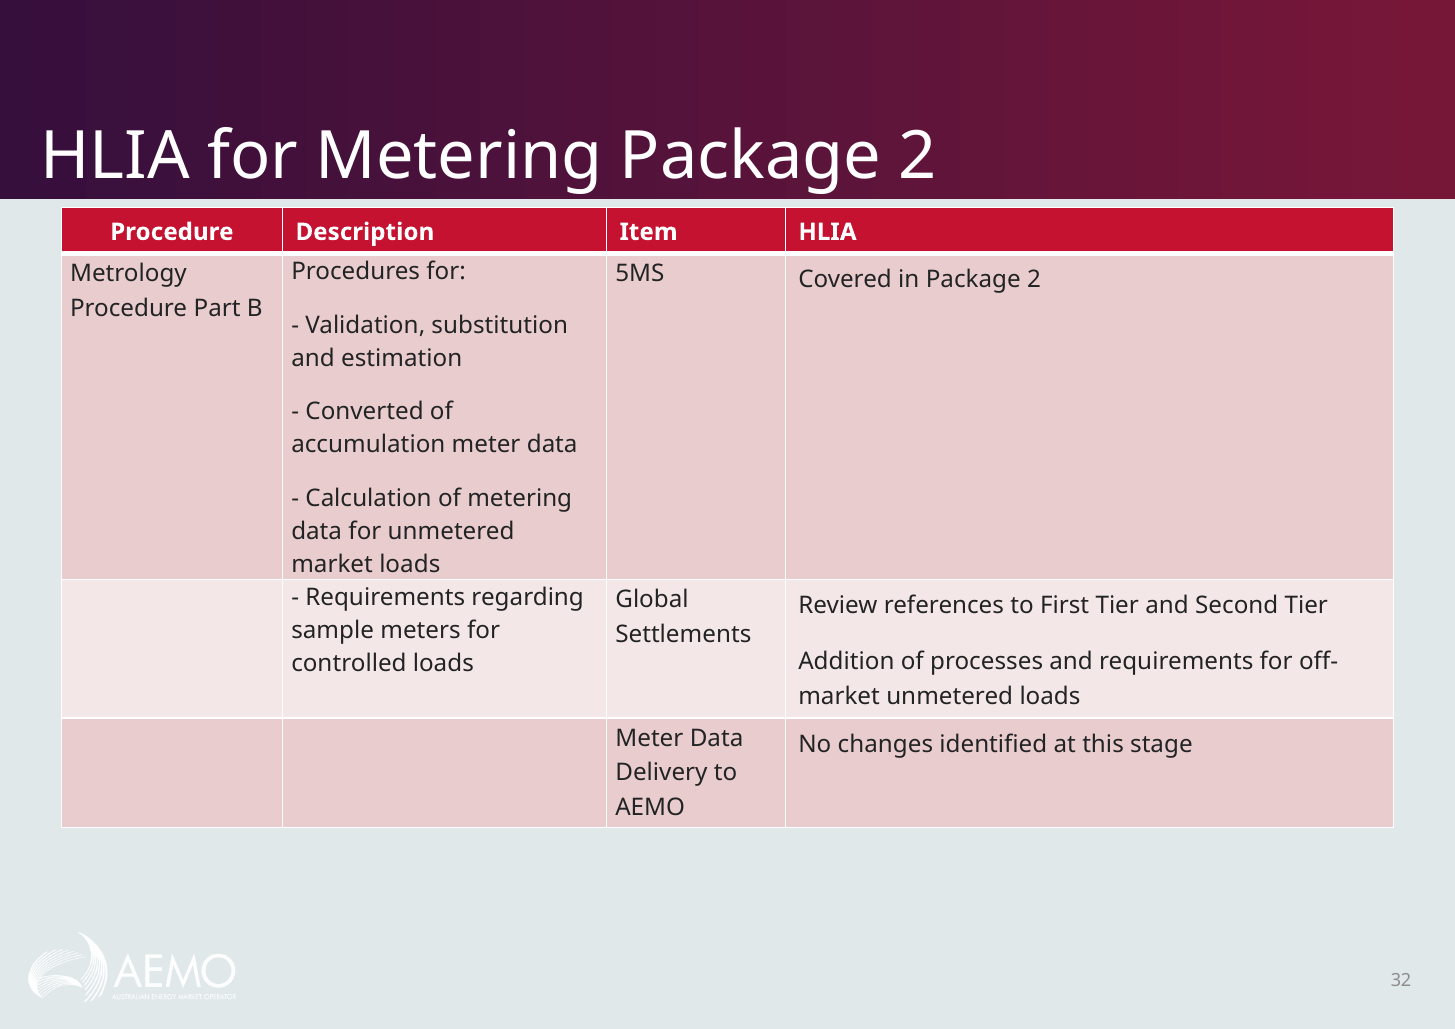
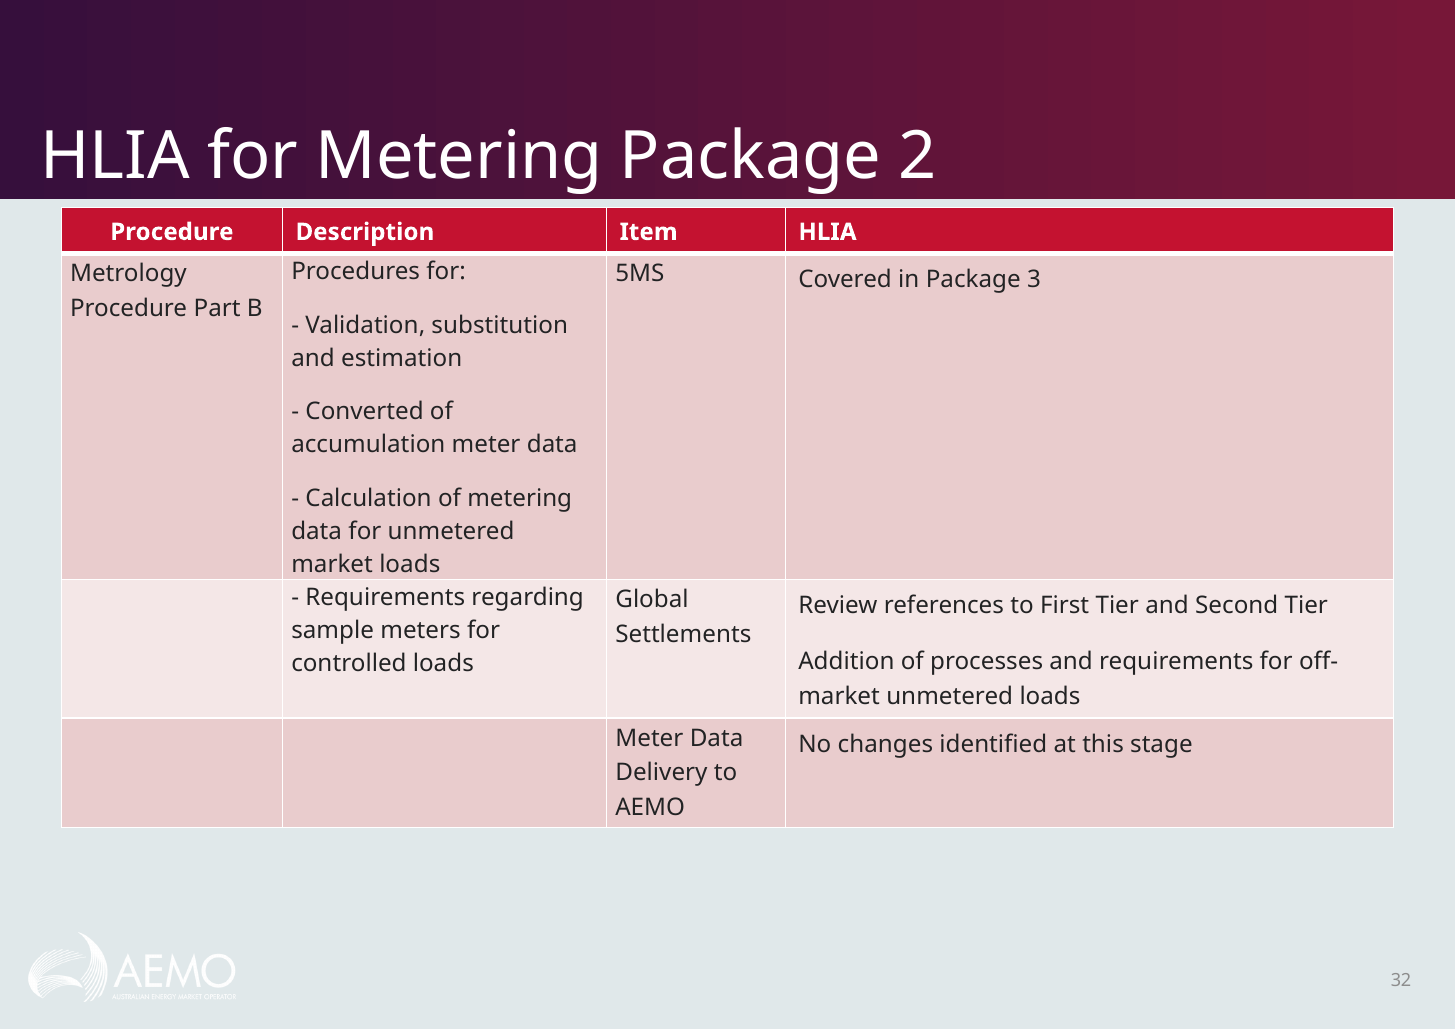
in Package 2: 2 -> 3 (1034, 280)
